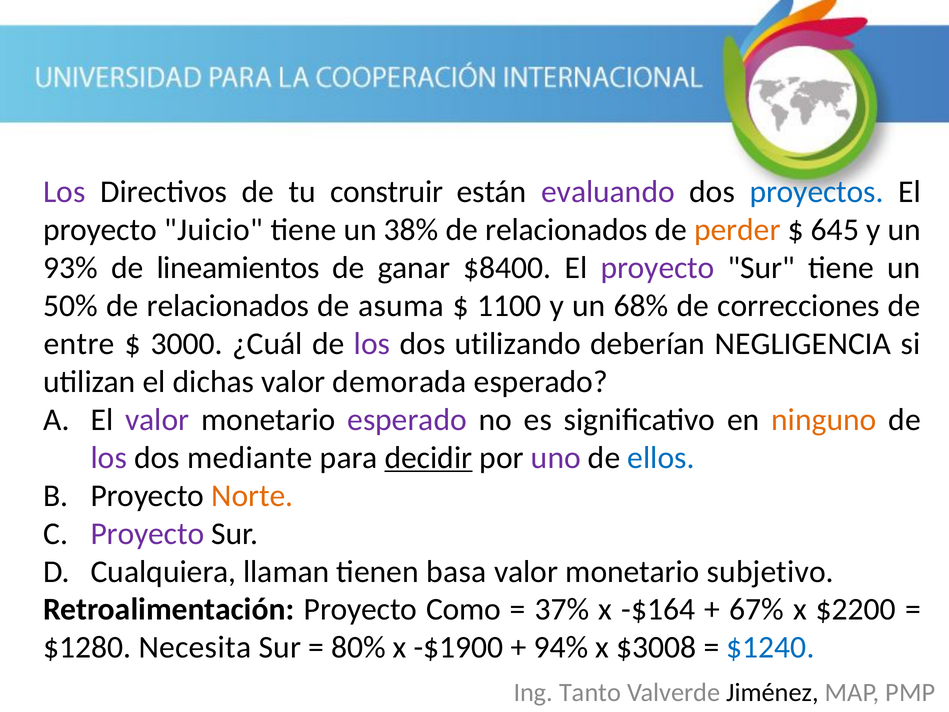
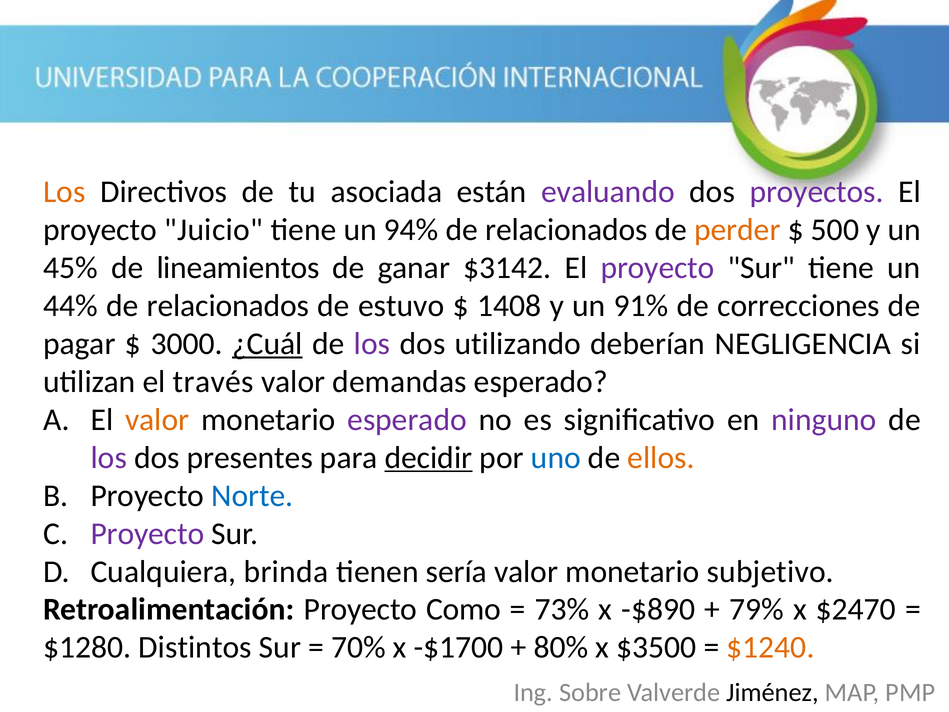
Los colour: purple -> orange (64, 192)
construir: construir -> asociada (386, 192)
proyectos colour: blue -> purple (817, 192)
38%: 38% -> 94% (411, 230)
645: 645 -> 500 (835, 230)
93%: 93% -> 45% (71, 268)
$8400: $8400 -> $3142 (507, 268)
50%: 50% -> 44% (71, 306)
asuma: asuma -> estuvo (401, 306)
1100: 1100 -> 1408 (509, 306)
68%: 68% -> 91% (641, 306)
entre: entre -> pagar (79, 344)
¿Cuál underline: none -> present (267, 344)
dichas: dichas -> través (213, 382)
demorada: demorada -> demandas (400, 382)
valor colour: purple -> orange (157, 420)
ninguno colour: orange -> purple (824, 420)
mediante: mediante -> presentes (250, 457)
uno colour: purple -> blue (556, 457)
ellos colour: blue -> orange (661, 457)
Norte colour: orange -> blue (252, 495)
llaman: llaman -> brinda (286, 571)
basa: basa -> sería (456, 571)
37%: 37% -> 73% (562, 609)
-$164: -$164 -> -$890 (658, 609)
67%: 67% -> 79% (757, 609)
$2200: $2200 -> $2470 (856, 609)
Necesita: Necesita -> Distintos (195, 647)
80%: 80% -> 70% (358, 647)
-$1900: -$1900 -> -$1700 (459, 647)
94%: 94% -> 80% (561, 647)
$3008: $3008 -> $3500 (656, 647)
$1240 colour: blue -> orange (770, 647)
Tanto: Tanto -> Sobre (590, 692)
